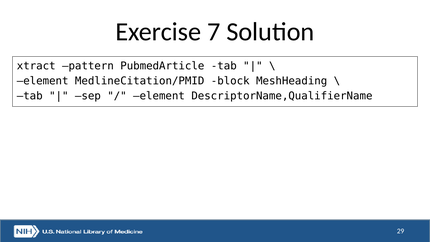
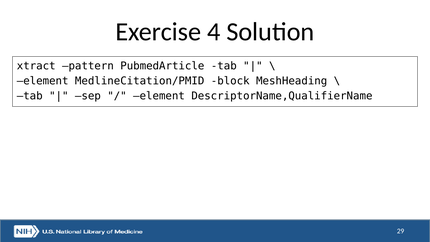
7: 7 -> 4 (214, 32)
